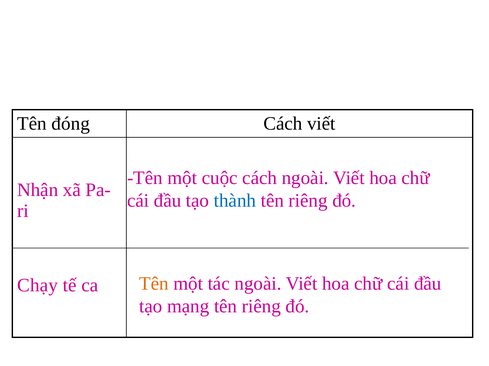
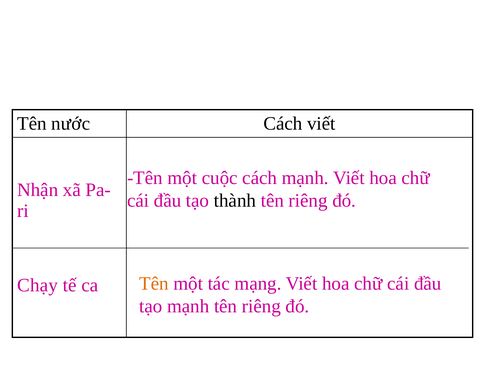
đóng: đóng -> nước (71, 124)
cách ngoài: ngoài -> mạnh (305, 178)
thành colour: blue -> black (235, 201)
tác ngoài: ngoài -> mạng (258, 284)
tạo mạng: mạng -> mạnh (188, 307)
